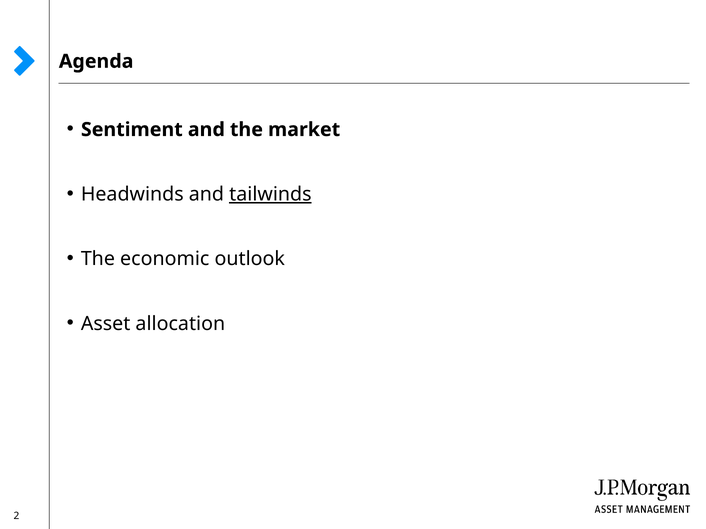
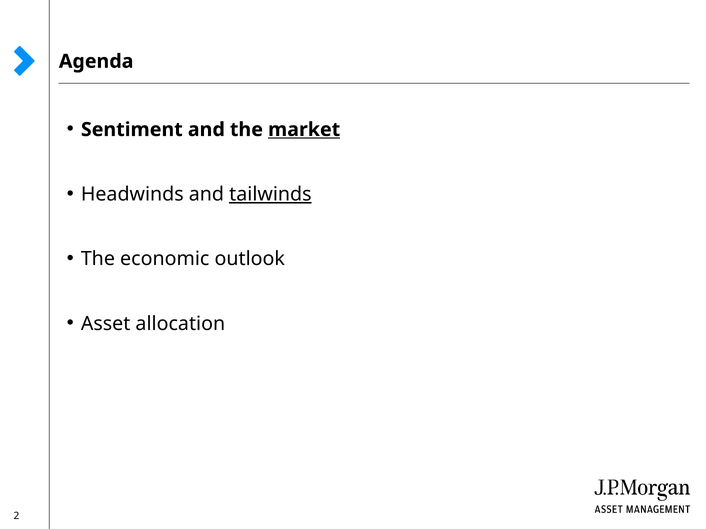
market underline: none -> present (304, 130)
